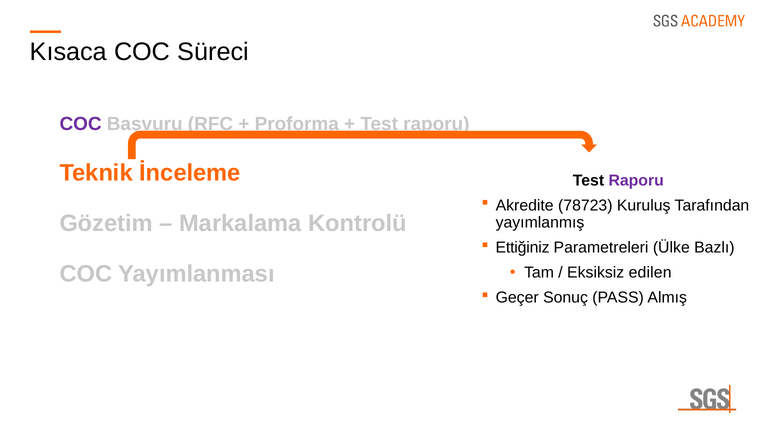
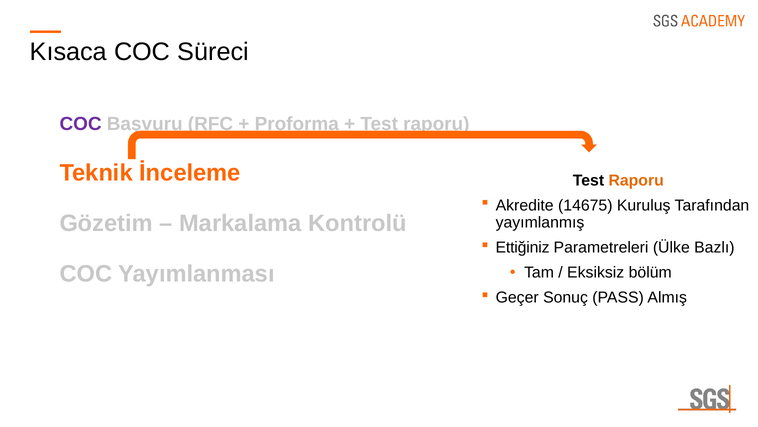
Raporu colour: purple -> orange (636, 180)
78723: 78723 -> 14675 (585, 205)
edilen: edilen -> bölüm (650, 272)
